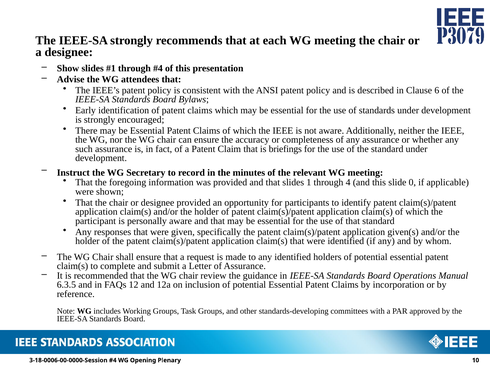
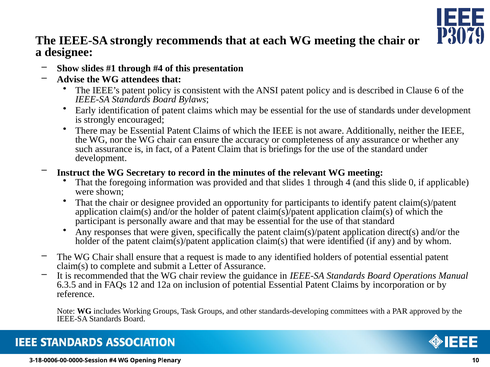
given(s: given(s -> direct(s (403, 232)
